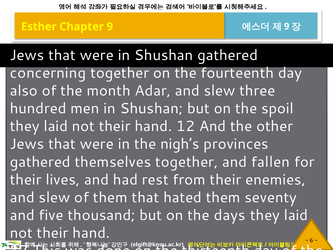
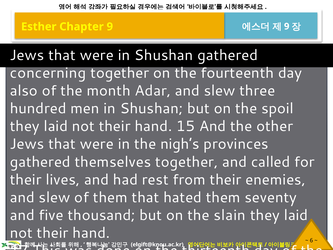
12: 12 -> 15 (186, 126)
fallen: fallen -> called (271, 162)
days: days -> slain (230, 215)
